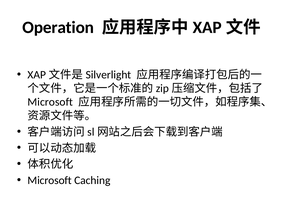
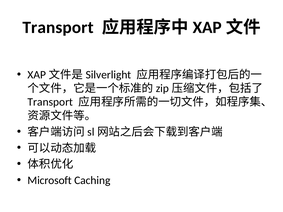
Operation: Operation -> Transport (58, 27)
Microsoft: Microsoft -> Transport (50, 102)
